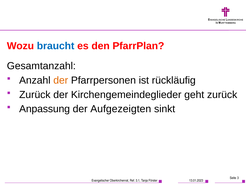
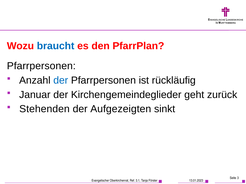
Gesamtanzahl: Gesamtanzahl -> Pfarrpersonen (41, 66)
der colour: orange -> blue (61, 81)
Zurück: Zurück -> Januar (35, 95)
Anpassung: Anpassung -> Stehenden (44, 109)
